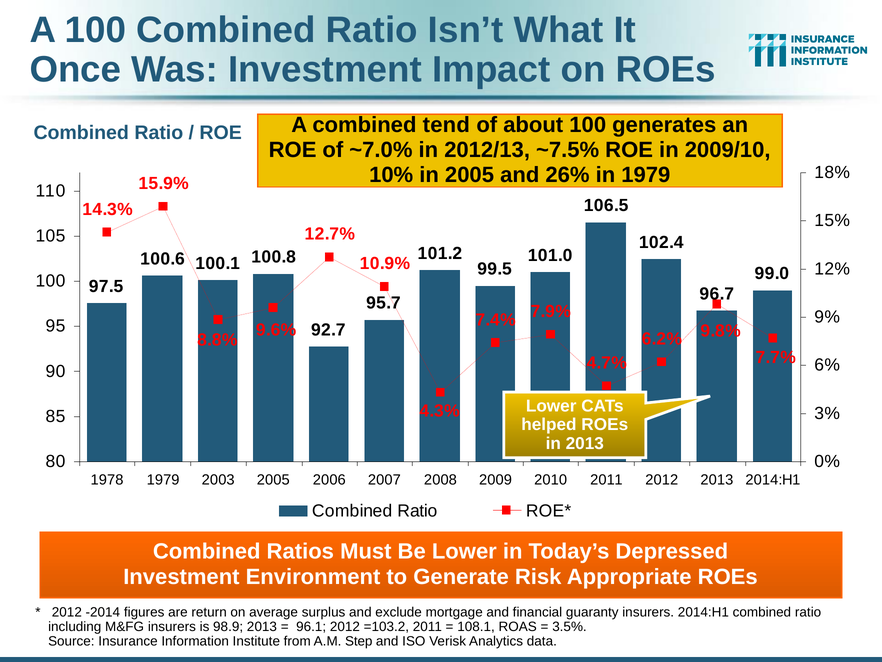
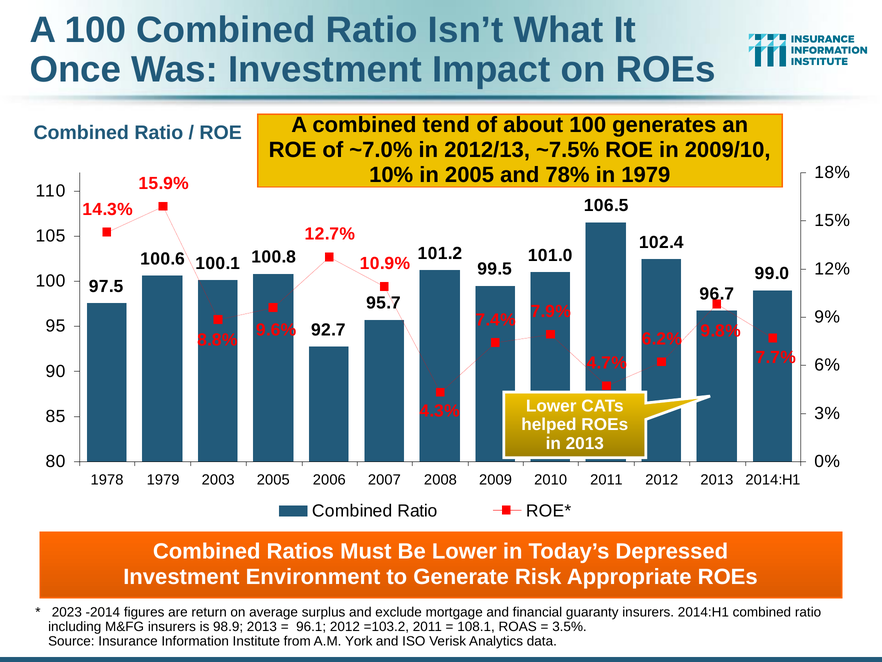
26%: 26% -> 78% (567, 175)
2012: 2012 -> 2023 (67, 612)
Step: Step -> York (359, 641)
